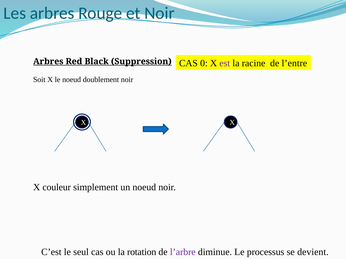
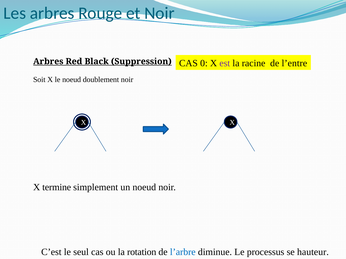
couleur: couleur -> termine (57, 188)
l’arbre colour: purple -> blue (183, 253)
devient: devient -> hauteur (313, 253)
